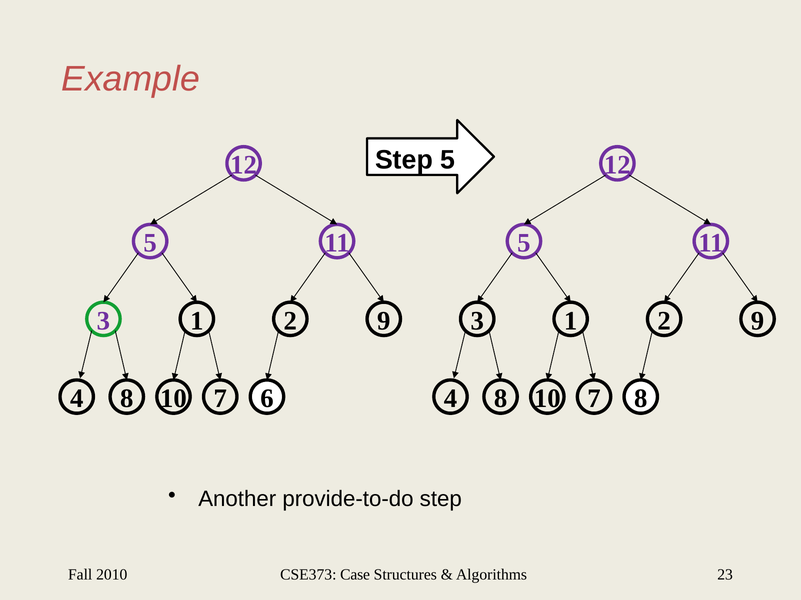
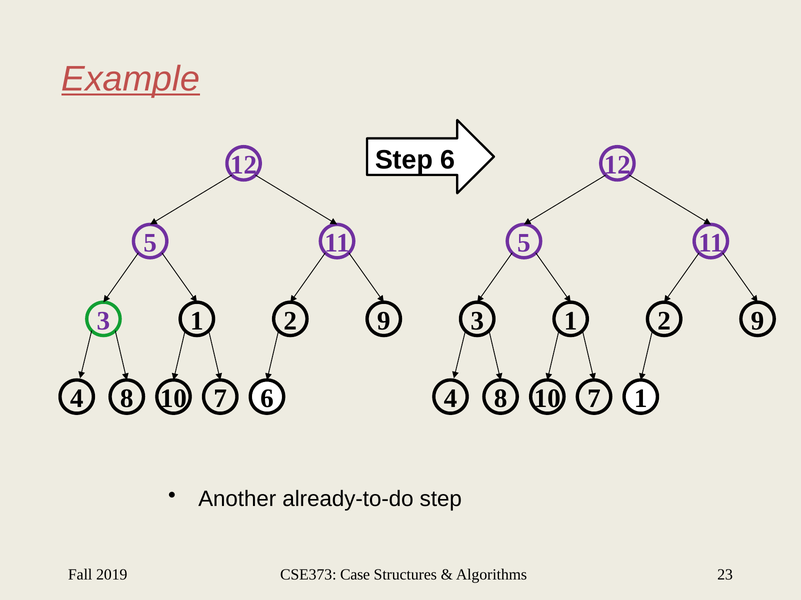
Example underline: none -> present (131, 79)
5: 5 -> 6 (448, 160)
4 8: 8 -> 1 (641, 399)
provide-to-do: provide-to-do -> already-to-do (348, 500)
2010: 2010 -> 2019 (112, 575)
